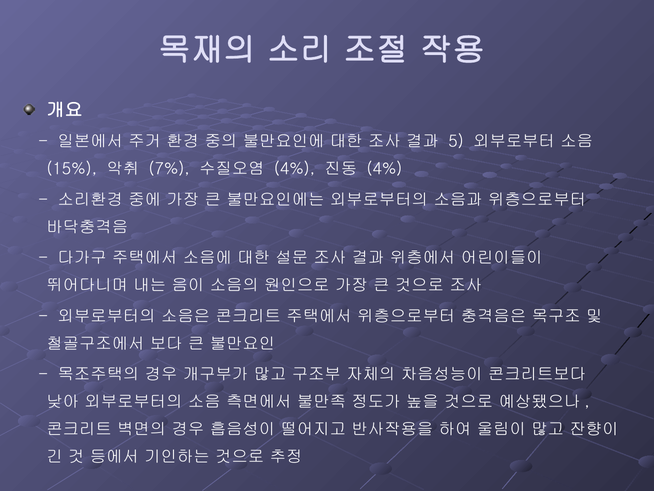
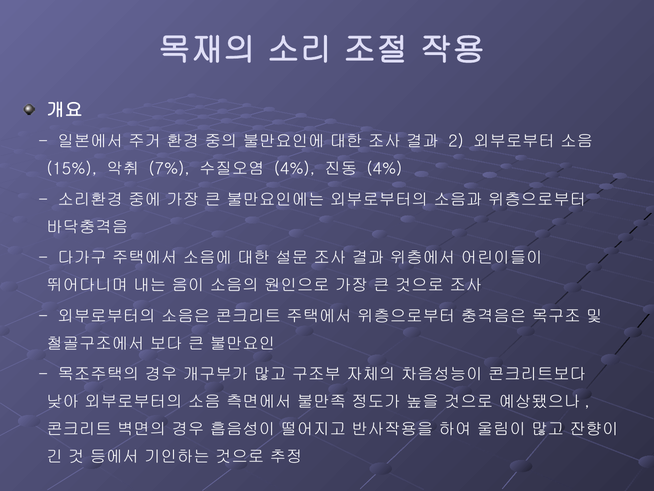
5: 5 -> 2 (456, 141)
